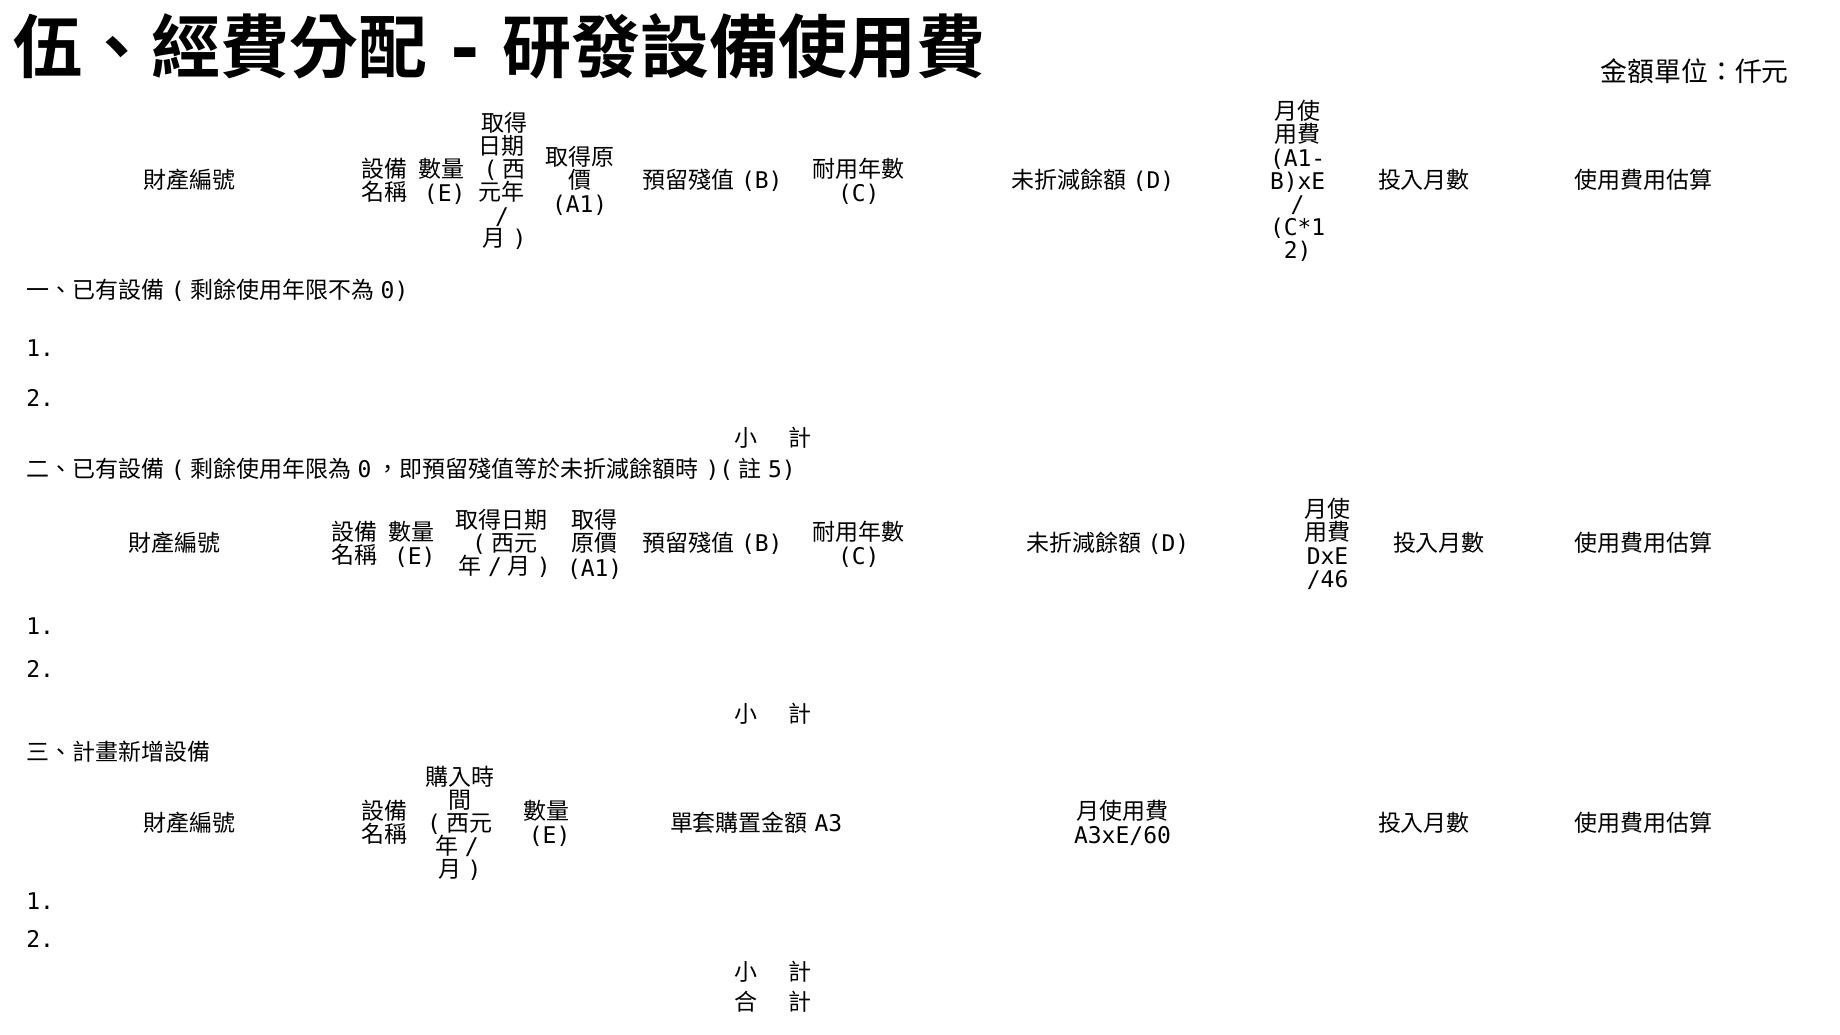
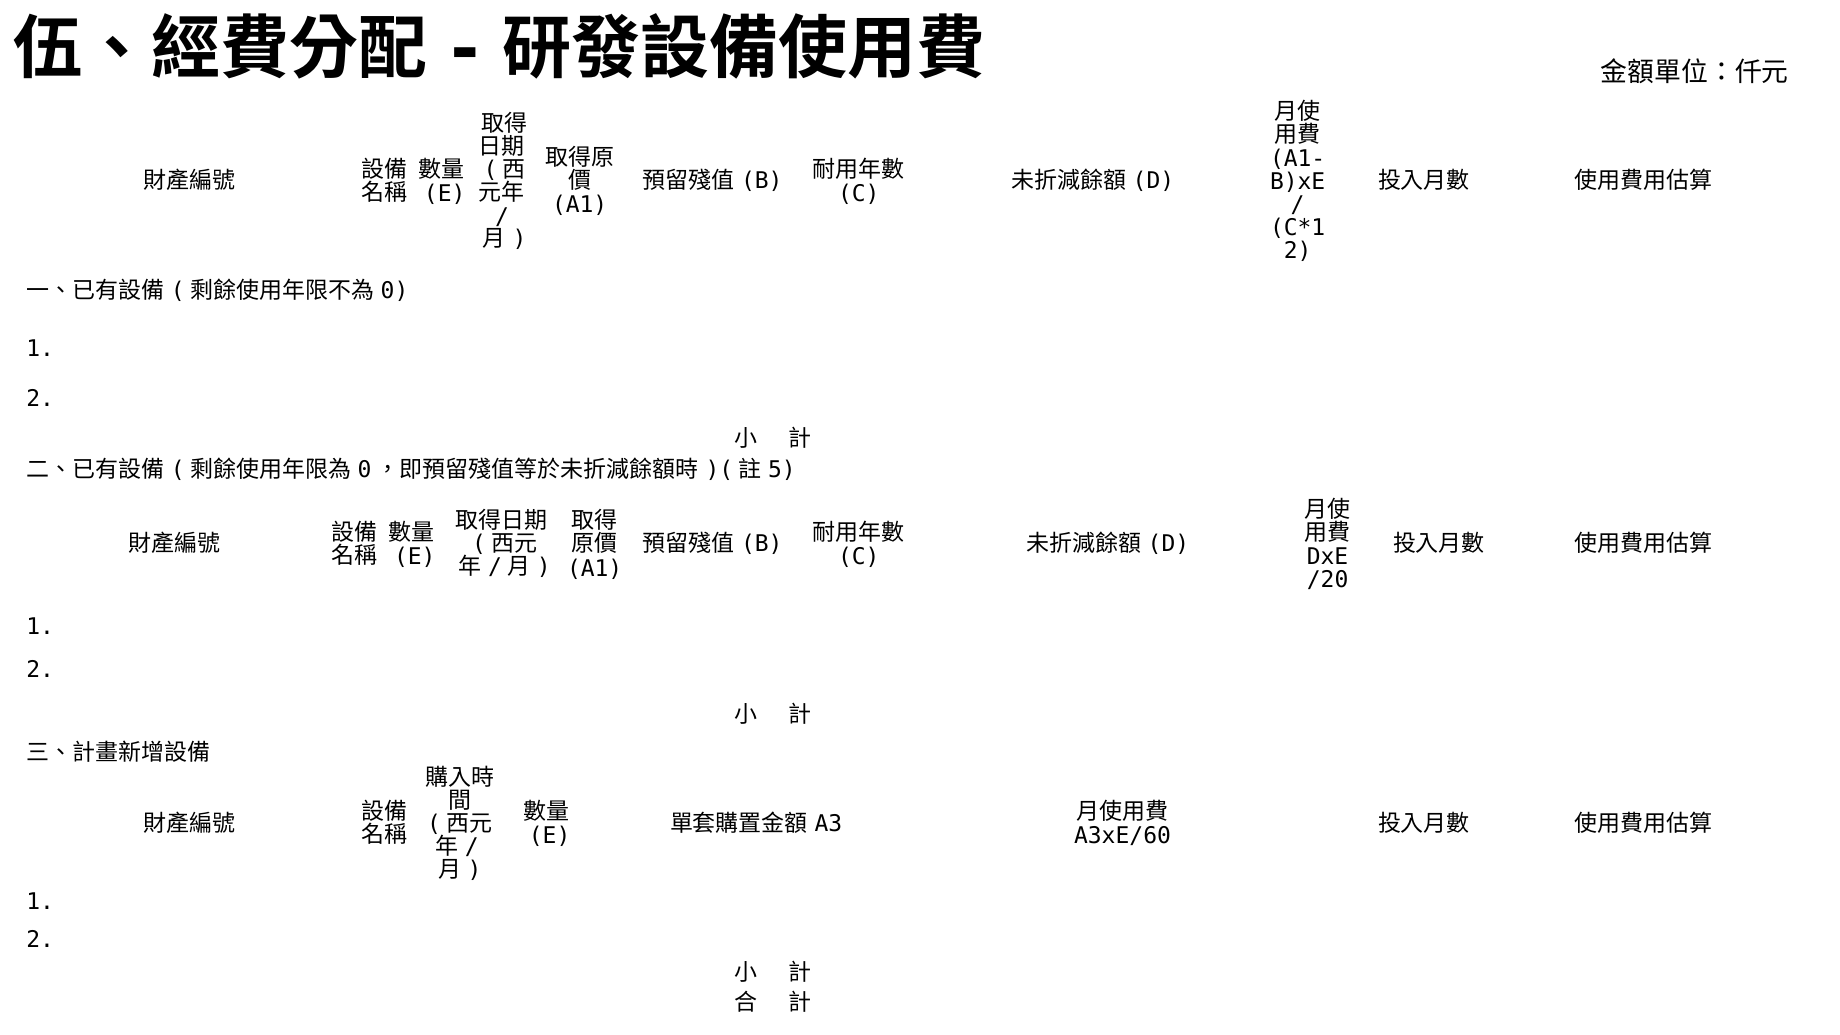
/46: /46 -> /20 (1328, 580)
